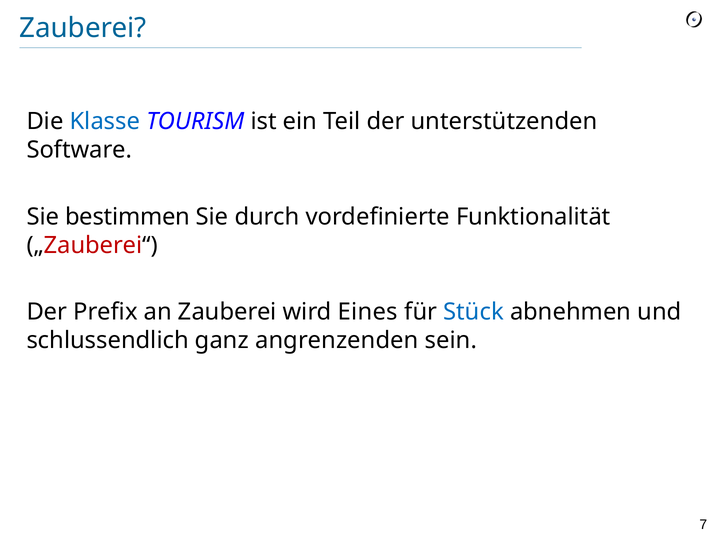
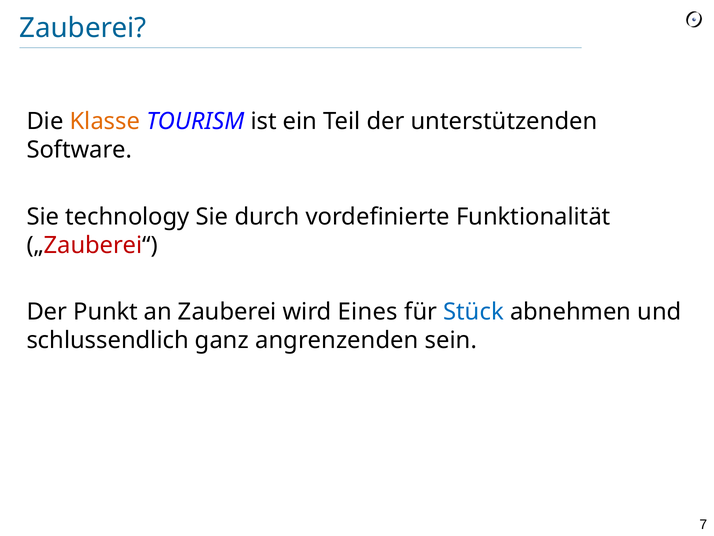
Klasse colour: blue -> orange (105, 121)
bestimmen: bestimmen -> technology (127, 217)
Prefix: Prefix -> Punkt (106, 312)
